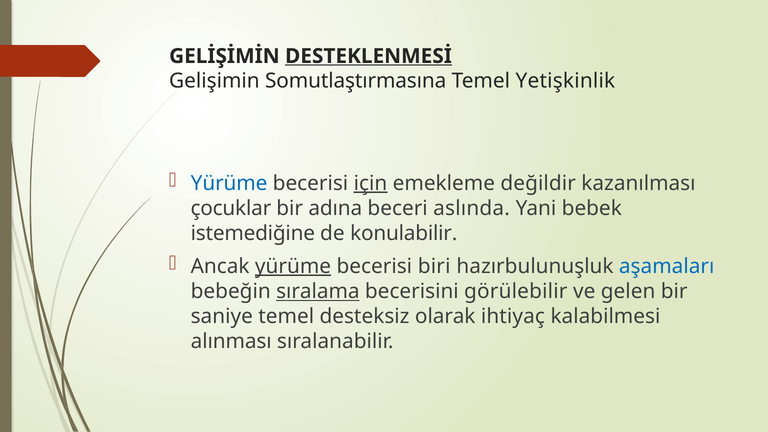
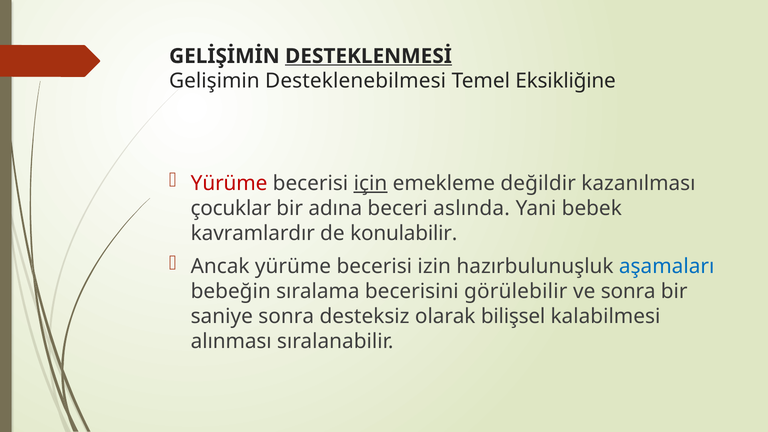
Somutlaştırmasına: Somutlaştırmasına -> Desteklenebilmesi (356, 81)
Yetişkinlik: Yetişkinlik -> Eksikliğine (566, 81)
Yürüme colour: blue -> red (229, 183)
istemediğine: istemediğine -> kavramlardır (253, 233)
yürüme underline: present -> none (293, 266)
biri: biri -> izin (434, 266)
sıralama underline: present -> none (318, 291)
ve gelen: gelen -> sonra (628, 291)
saniye temel: temel -> sonra (286, 316)
ihtiyaç: ihtiyaç -> bilişsel (513, 316)
